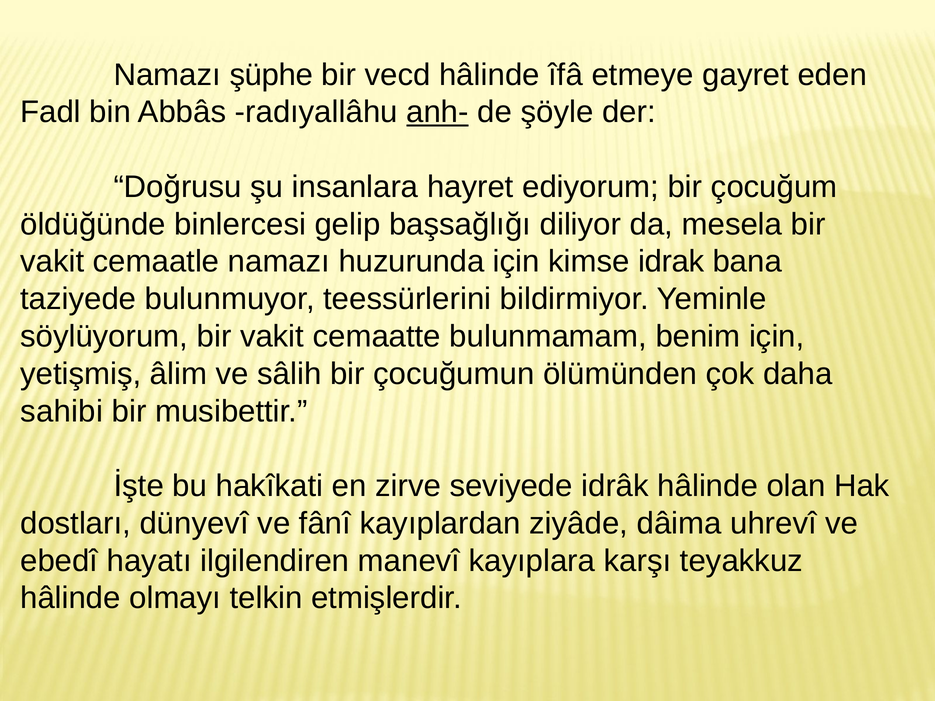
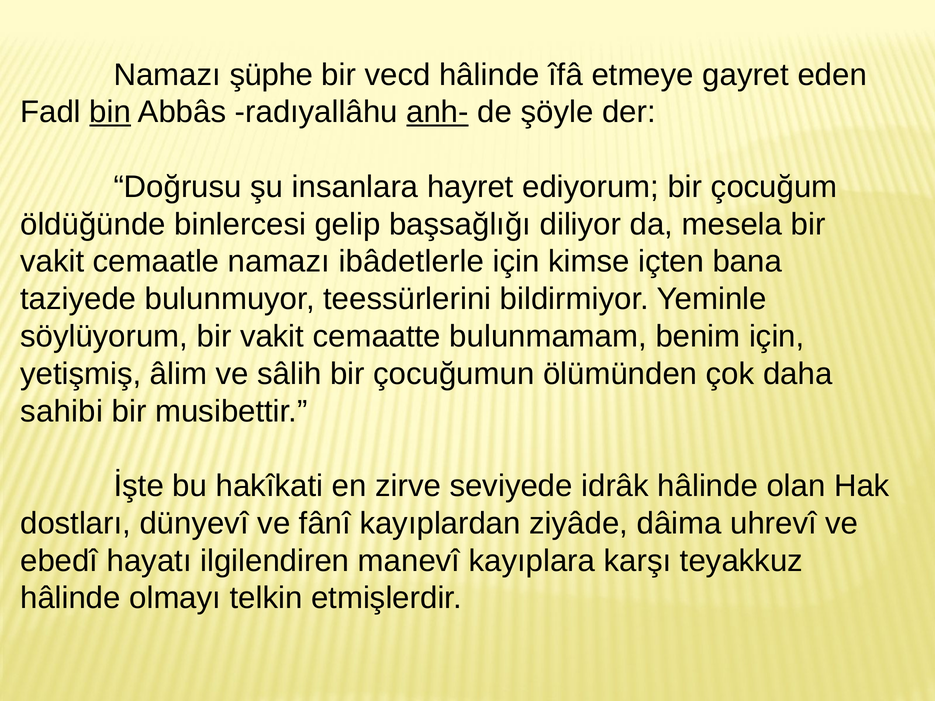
bin underline: none -> present (110, 112)
huzurunda: huzurunda -> ibâdetlerle (411, 262)
idrak: idrak -> içten (671, 262)
